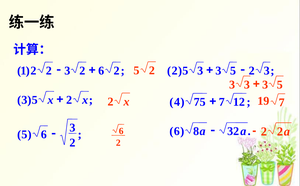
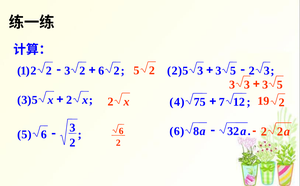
x 7: 7 -> 2 (282, 102)
